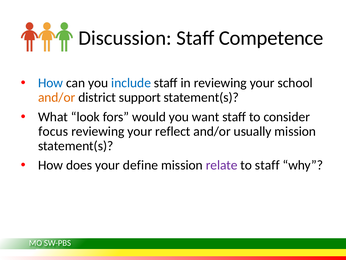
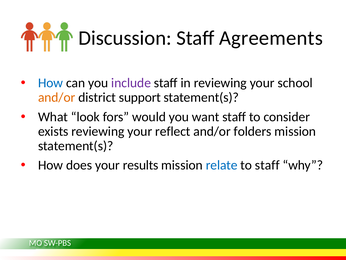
Competence: Competence -> Agreements (271, 38)
include colour: blue -> purple (131, 83)
focus: focus -> exists (53, 131)
usually: usually -> folders (253, 131)
define: define -> results (141, 165)
relate colour: purple -> blue (222, 165)
